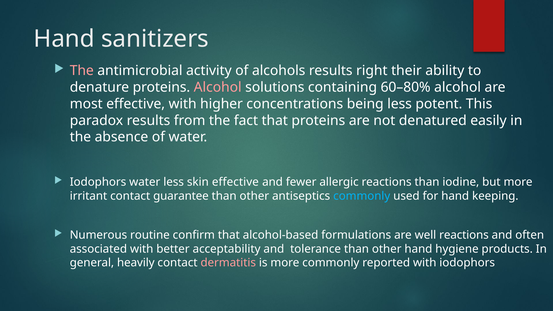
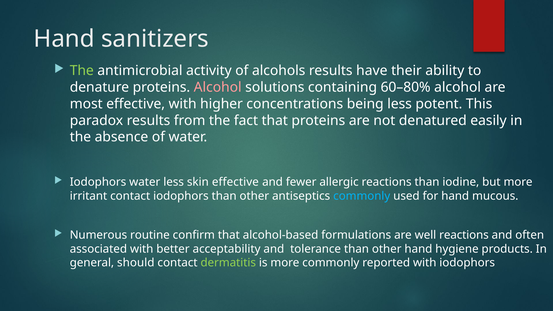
The colour: pink -> light green (82, 71)
right: right -> have (372, 71)
contact guarantee: guarantee -> iodophors (181, 196)
keeping: keeping -> mucous (495, 196)
heavily: heavily -> should (136, 263)
dermatitis colour: pink -> light green (228, 263)
